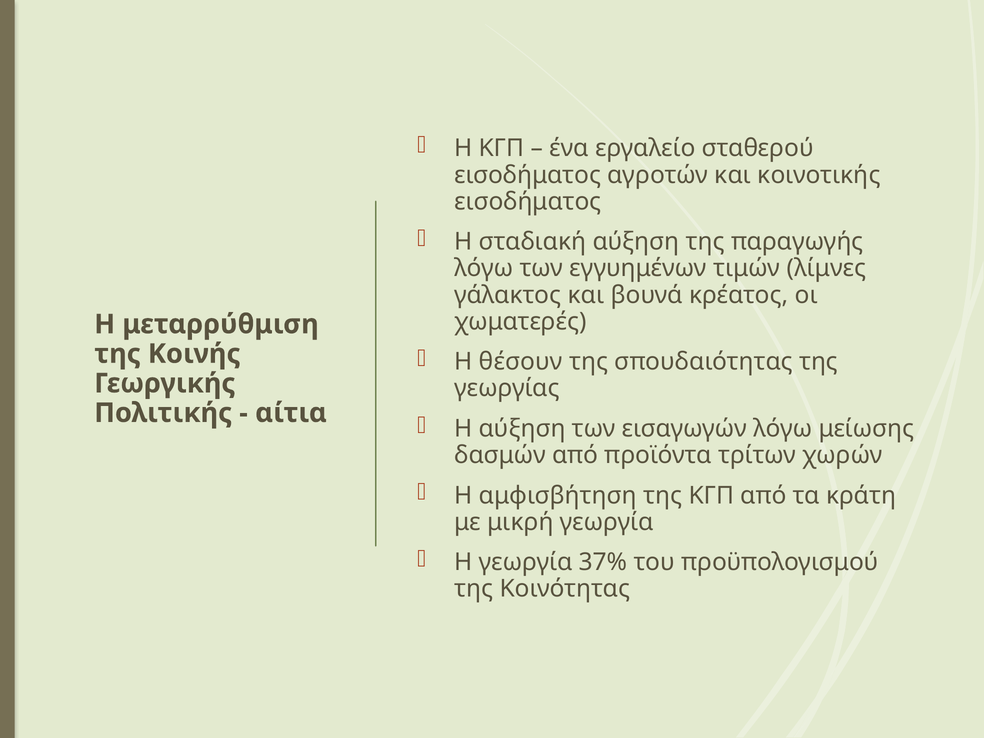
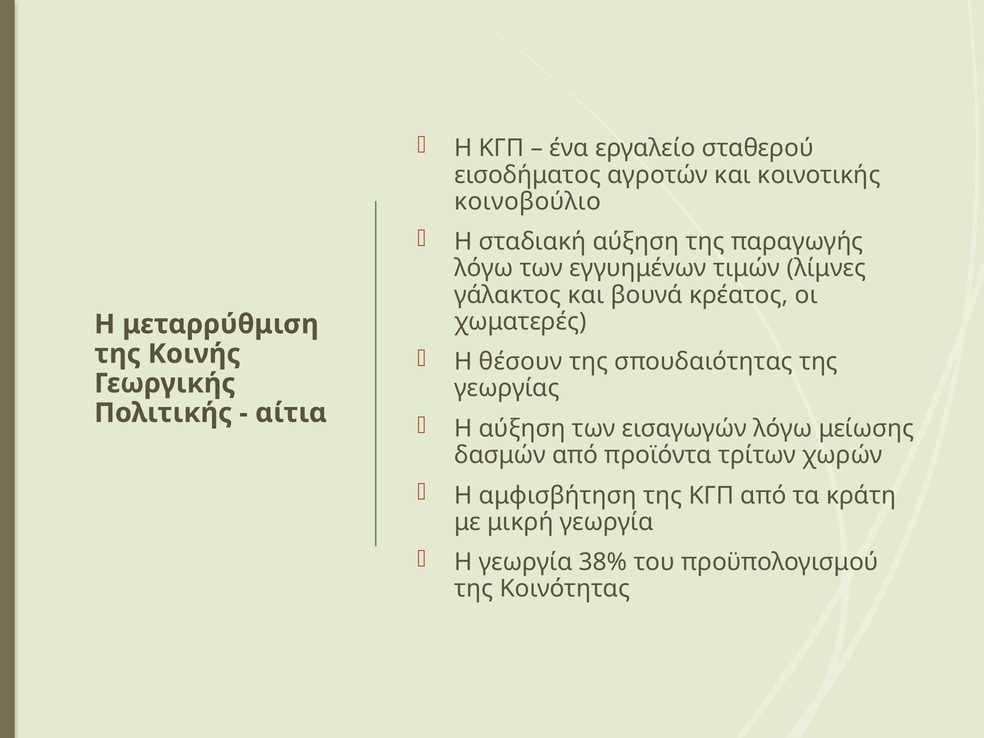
εισοδήματος: εισοδήματος -> κοινοβούλιο (528, 202)
37%: 37% -> 38% (603, 562)
